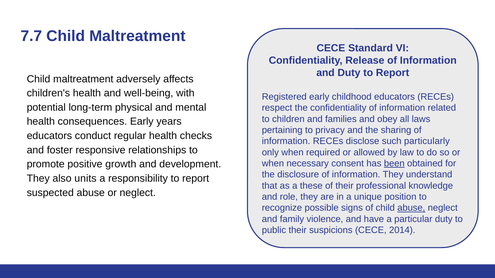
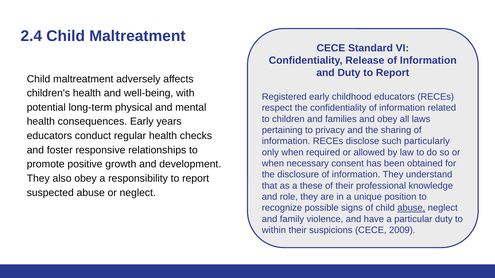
7.7: 7.7 -> 2.4 (31, 36)
been underline: present -> none (394, 164)
also units: units -> obey (86, 179)
public: public -> within (274, 231)
2014: 2014 -> 2009 (402, 231)
